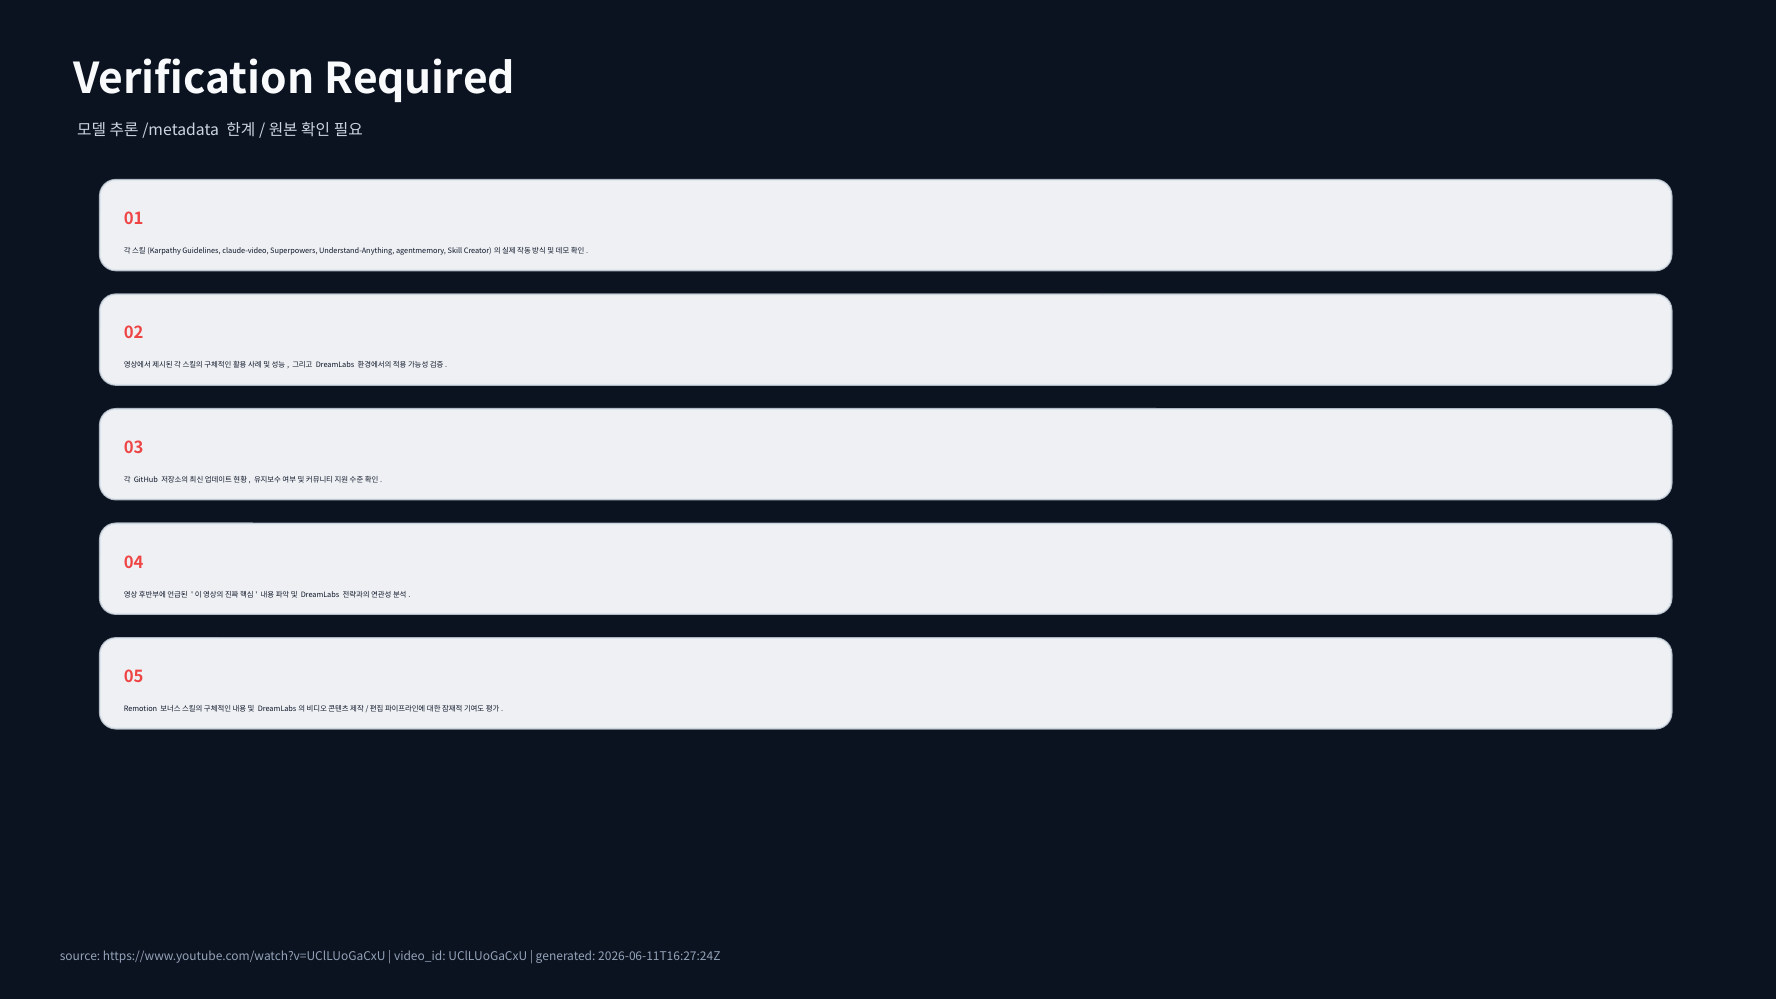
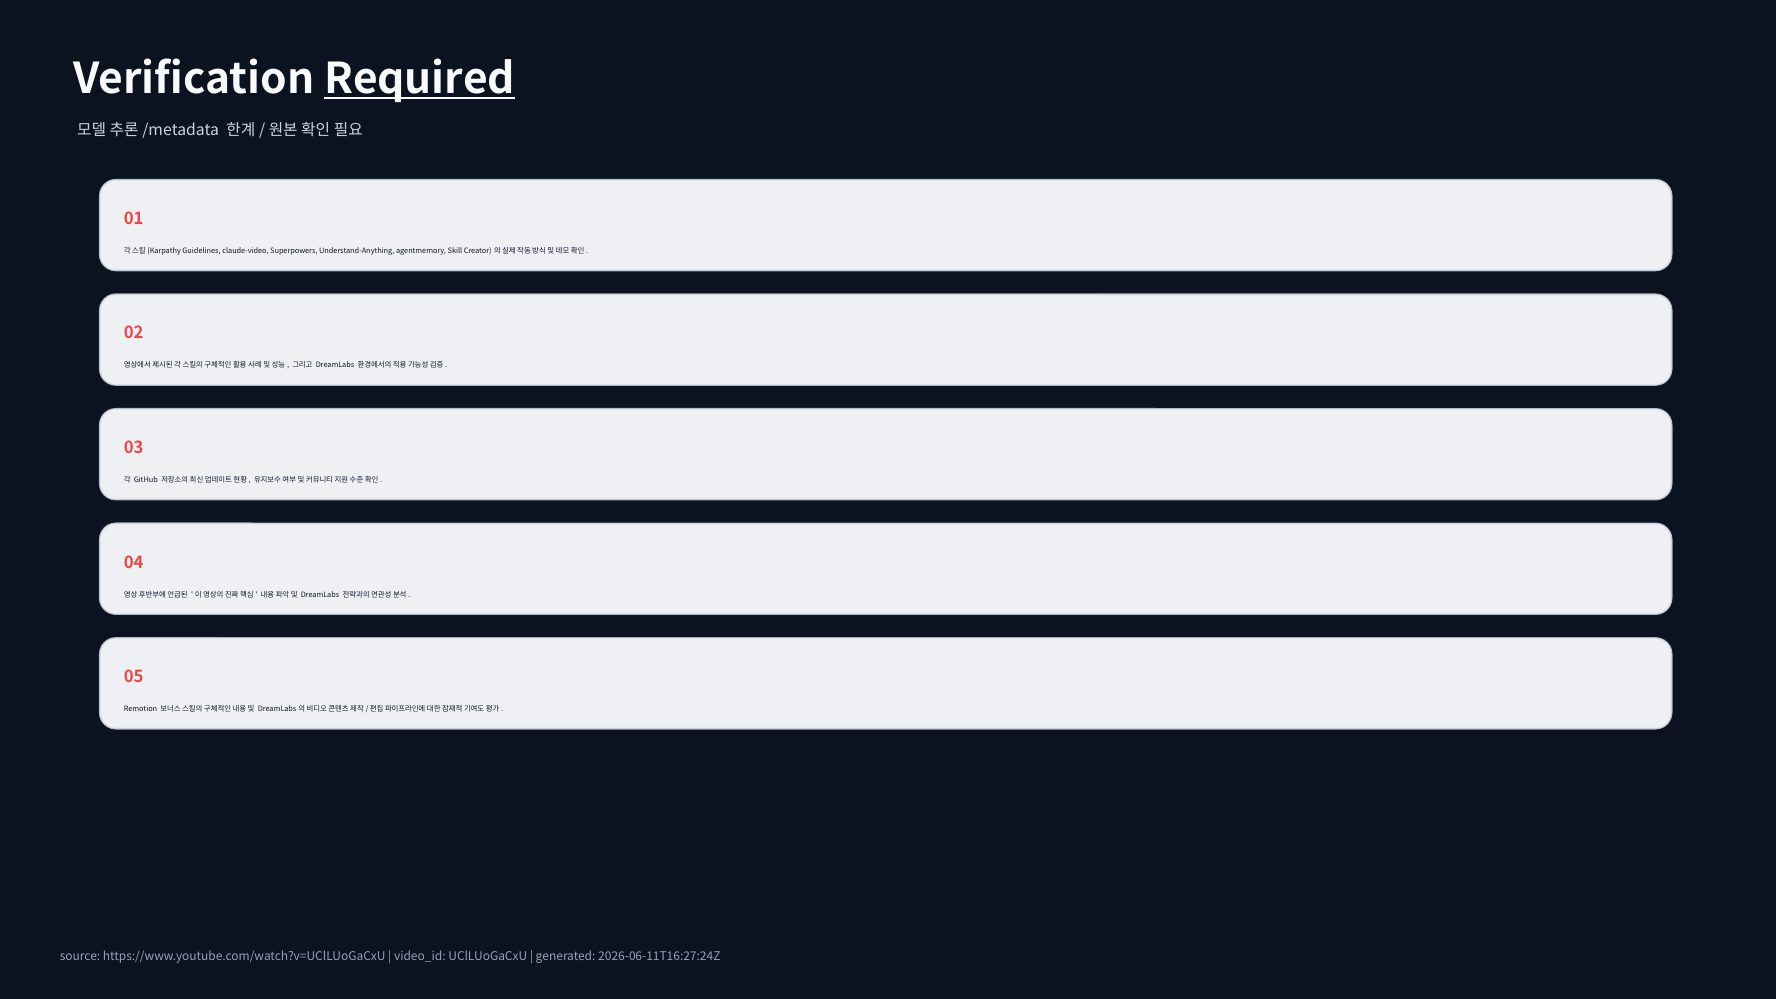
Required underline: none -> present (420, 80)
